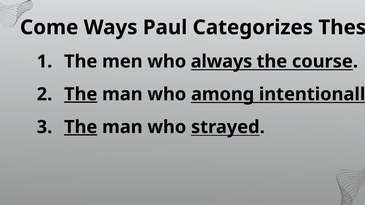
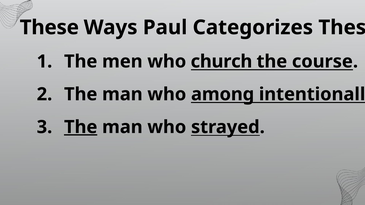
Come: Come -> These (49, 27)
always: always -> church (221, 62)
The underline: present -> none (81, 94)
